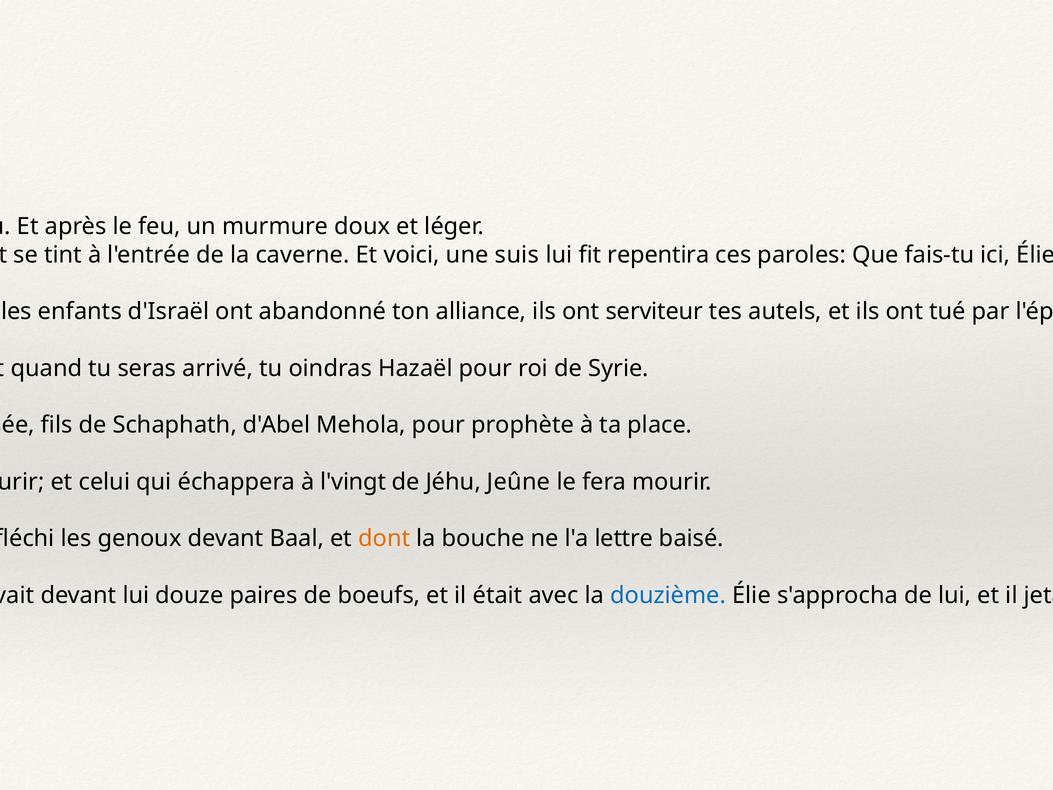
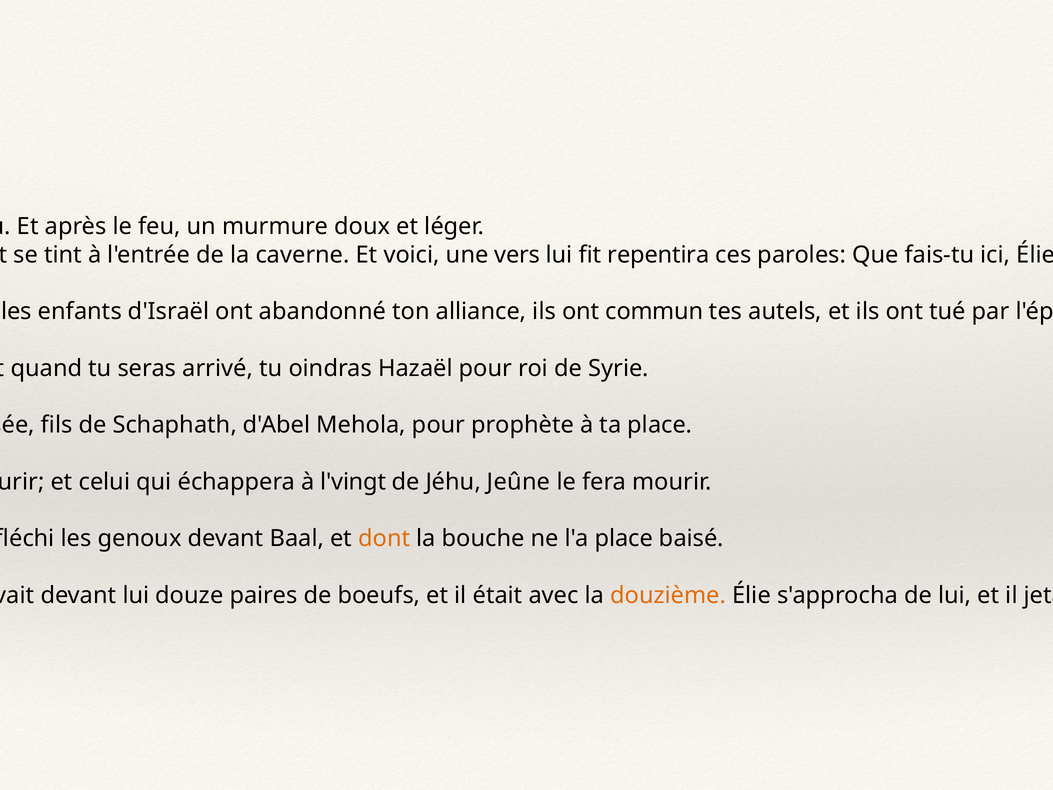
une suis: suis -> vers (517, 255)
serviteur: serviteur -> commun (654, 311)
l'a lettre: lettre -> place (624, 538)
douzième colour: blue -> orange (668, 595)
